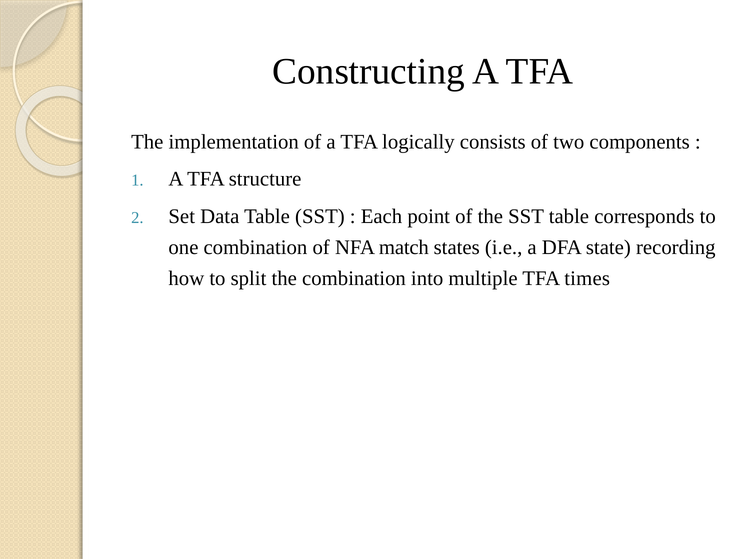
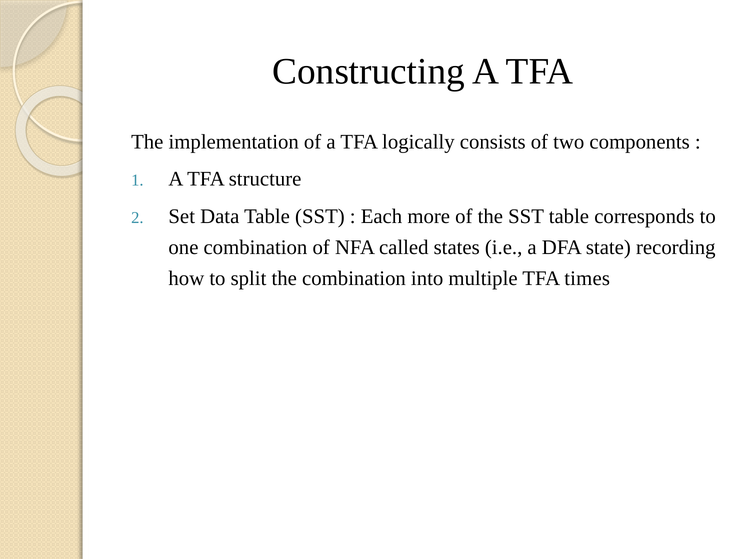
point: point -> more (429, 216)
match: match -> called (404, 248)
